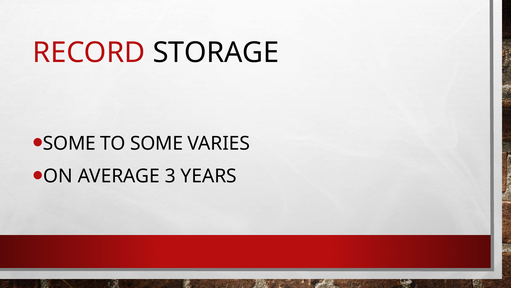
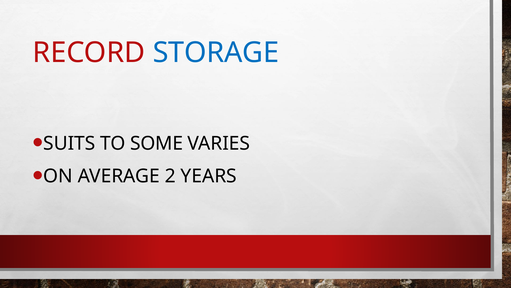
STORAGE colour: black -> blue (216, 53)
SOME: SOME -> SUITS (69, 143)
3: 3 -> 2 (170, 176)
